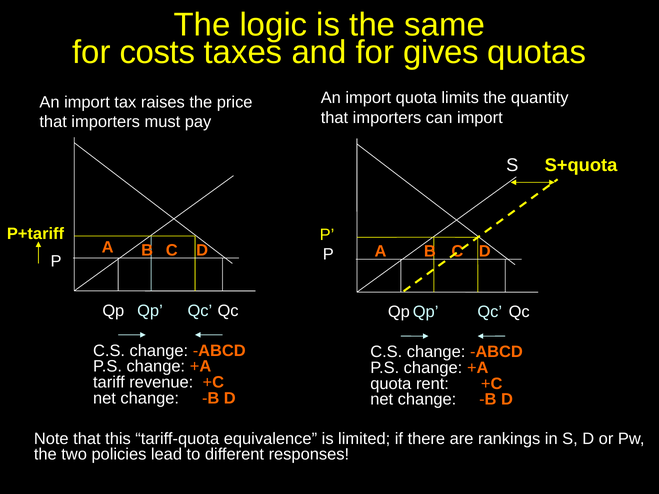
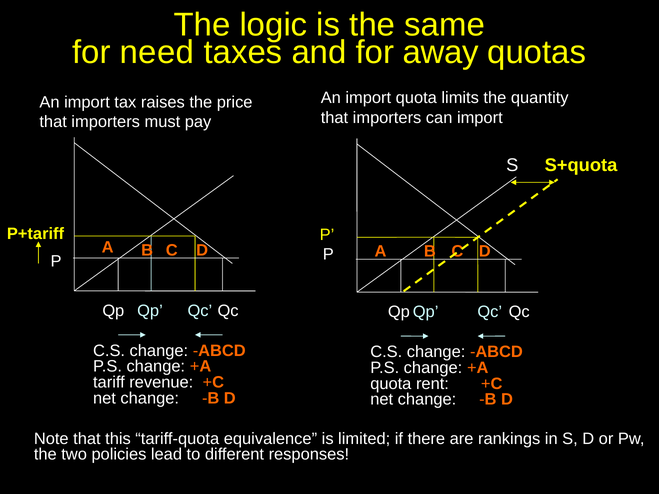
costs: costs -> need (157, 52)
gives: gives -> away (441, 52)
